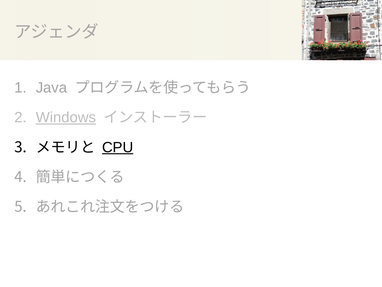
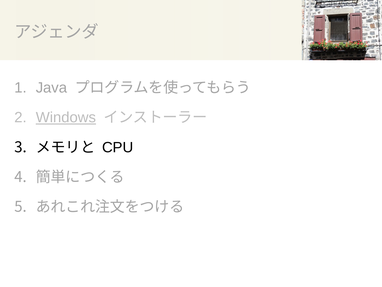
CPU underline: present -> none (118, 147)
